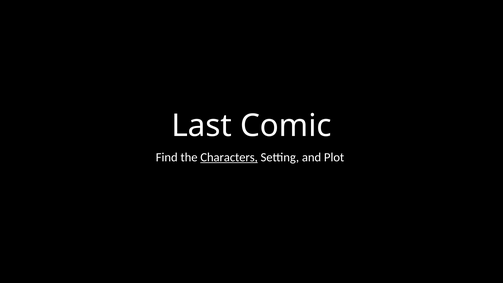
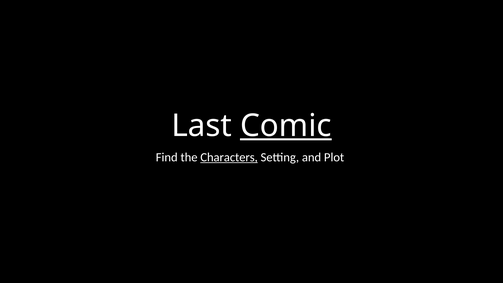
Comic underline: none -> present (286, 126)
